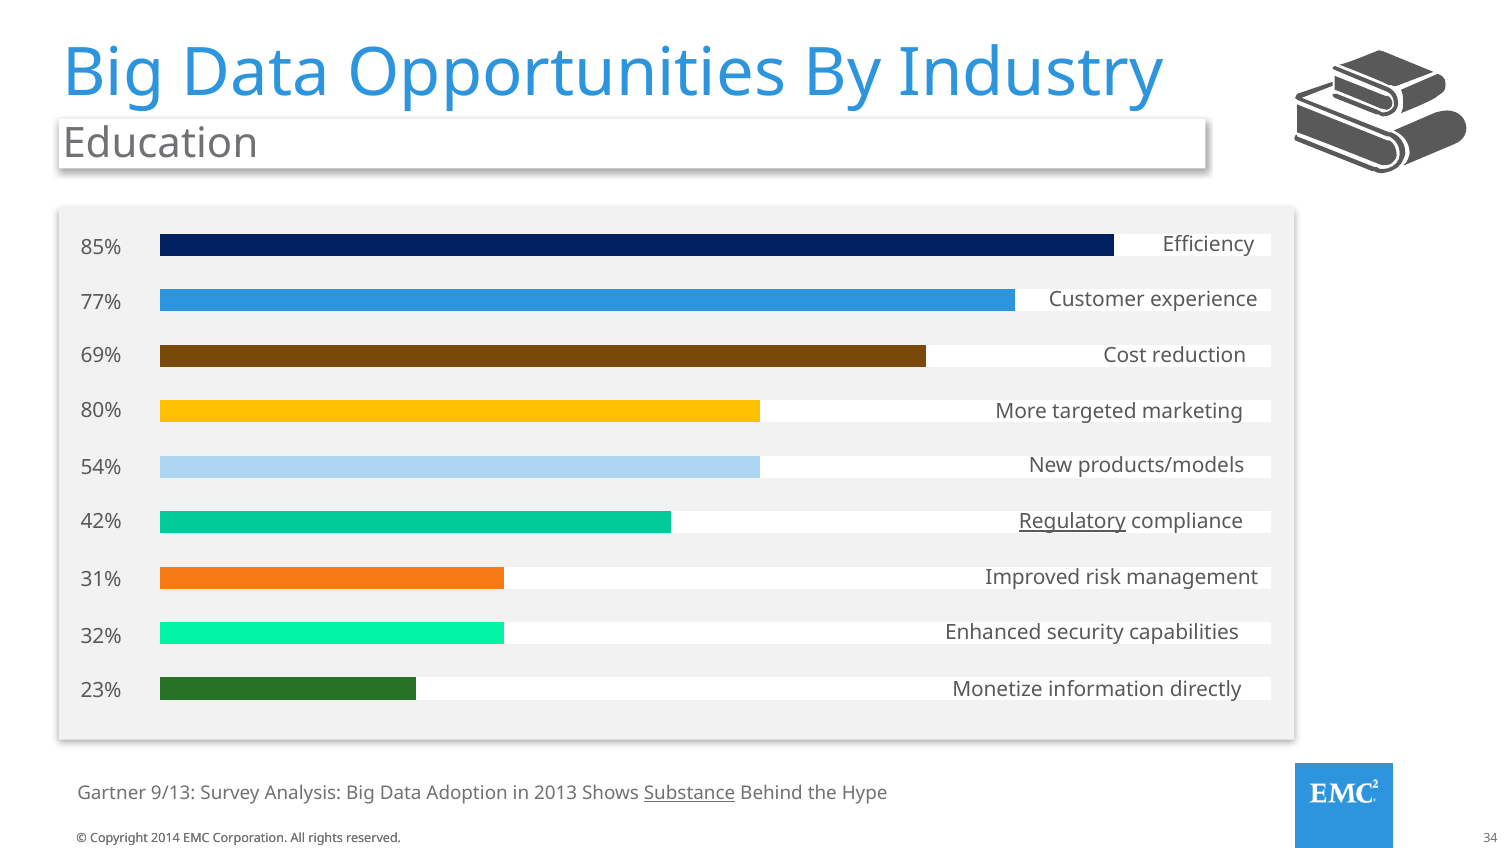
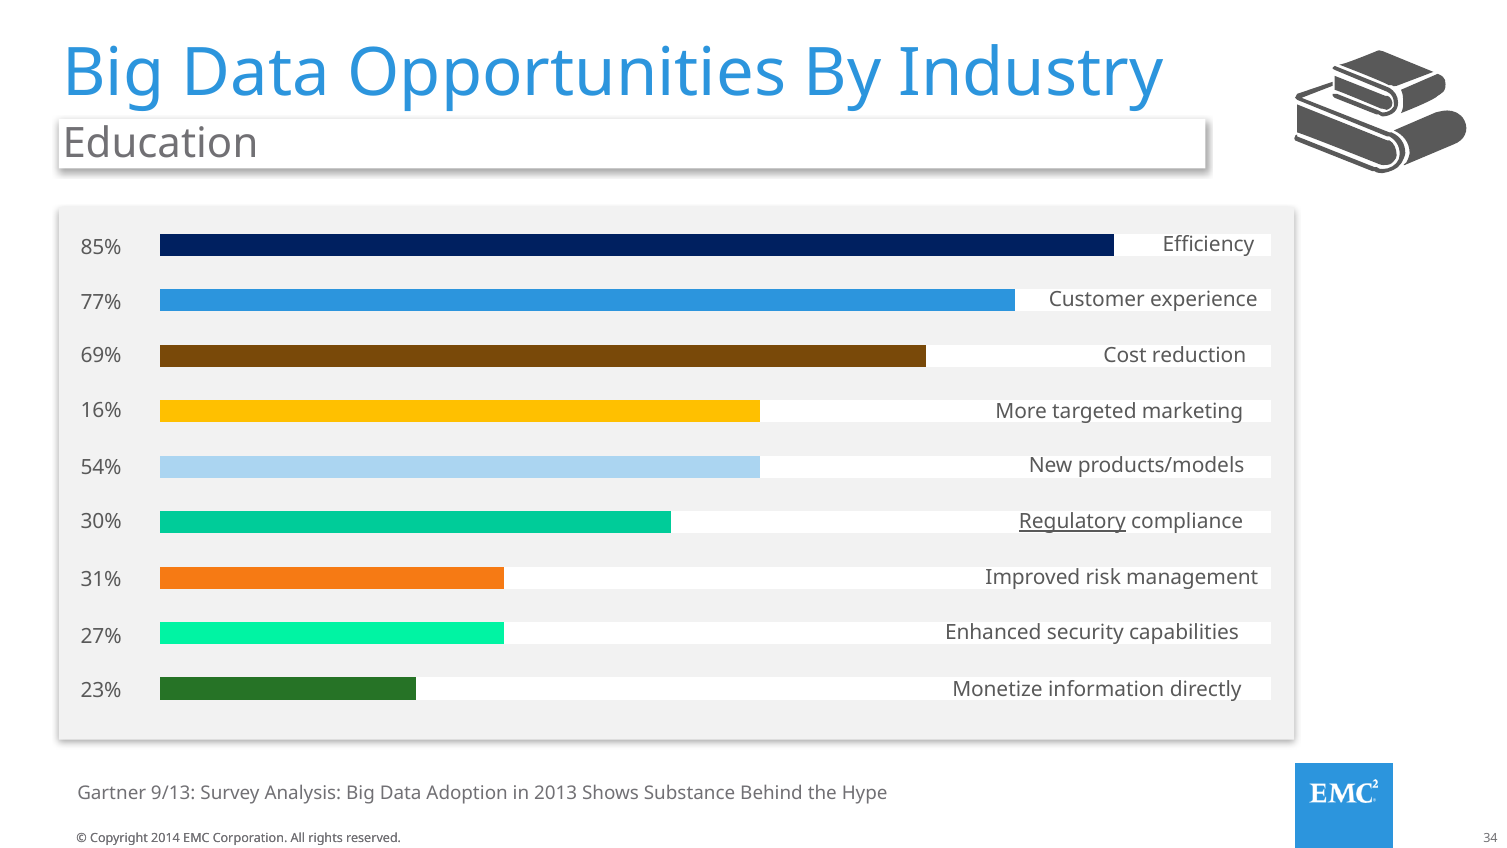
80%: 80% -> 16% (101, 411)
42%: 42% -> 30% (101, 521)
32%: 32% -> 27% (101, 636)
Substance underline: present -> none (690, 793)
